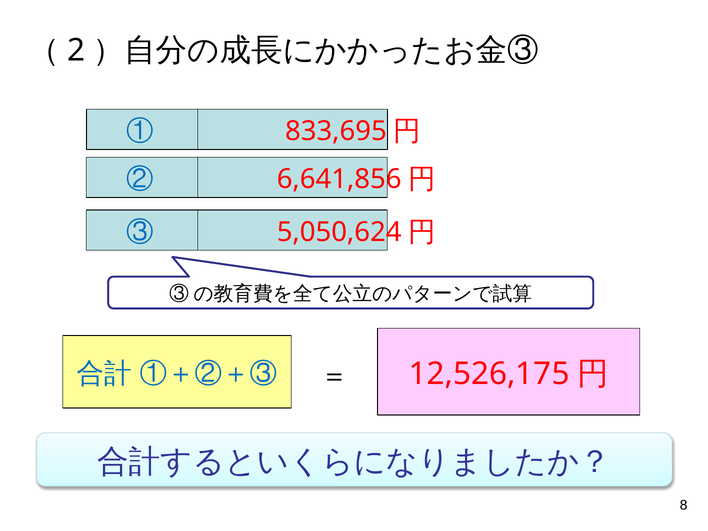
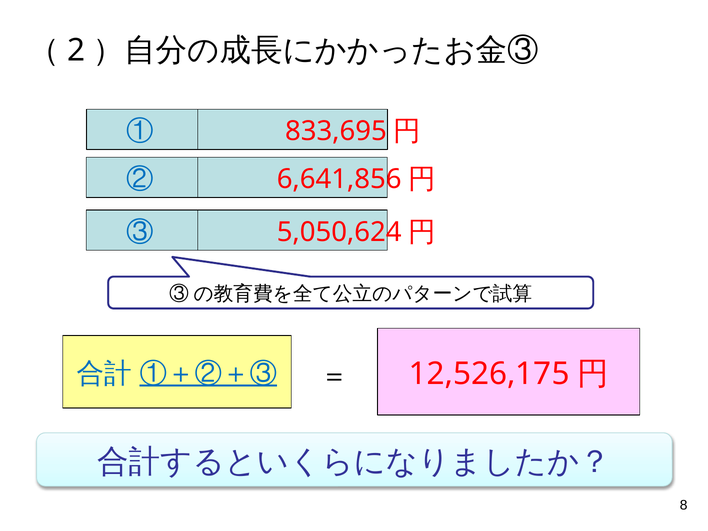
①＋②＋③ underline: none -> present (209, 374)
